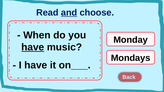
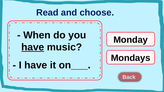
and underline: present -> none (69, 13)
